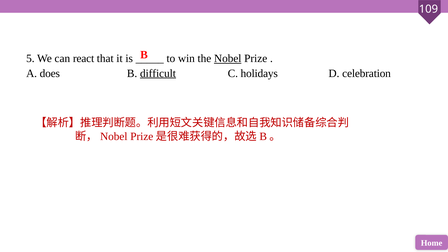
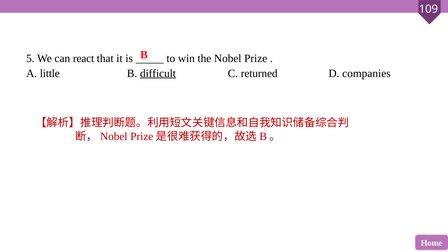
Nobel underline: present -> none (228, 59)
does: does -> little (50, 73)
holidays: holidays -> returned (259, 73)
celebration: celebration -> companies (366, 73)
